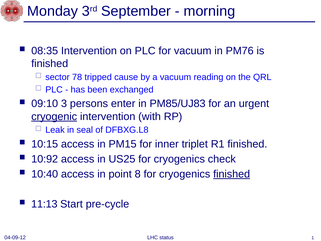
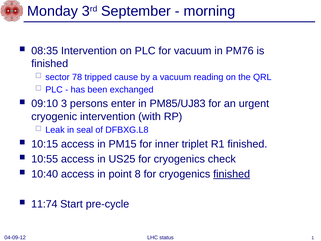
cryogenic underline: present -> none (54, 116)
10:92: 10:92 -> 10:55 (45, 159)
11:13: 11:13 -> 11:74 (44, 204)
